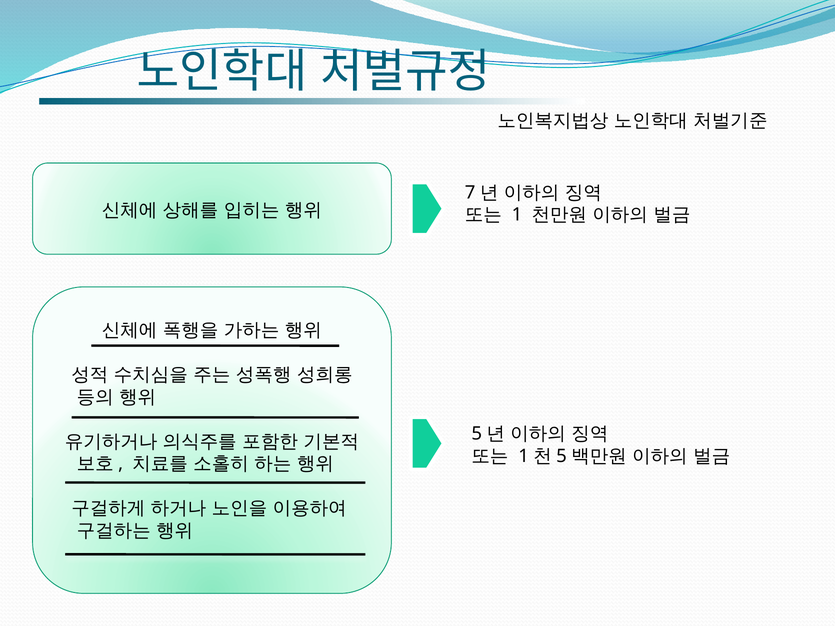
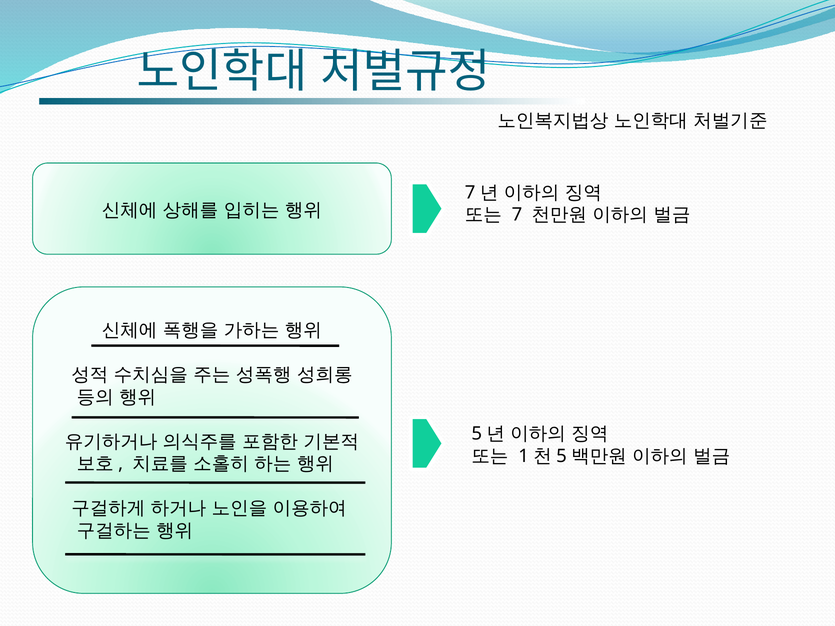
1: 1 -> 7 (517, 215)
